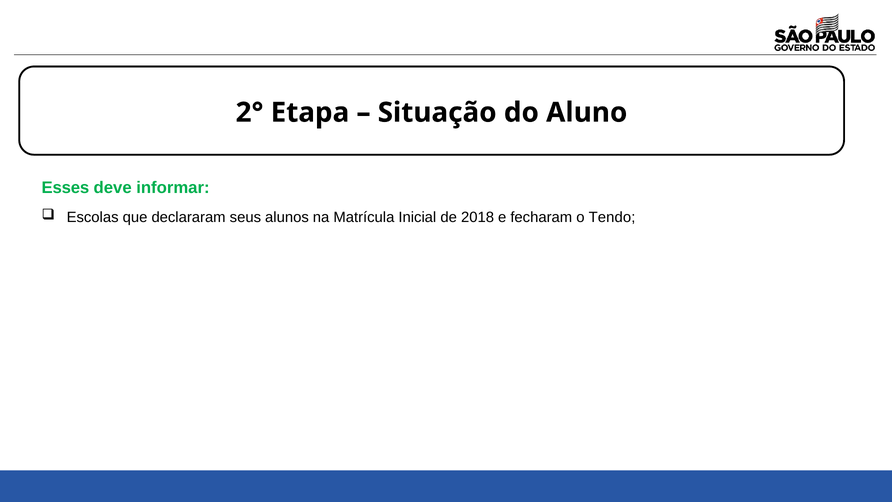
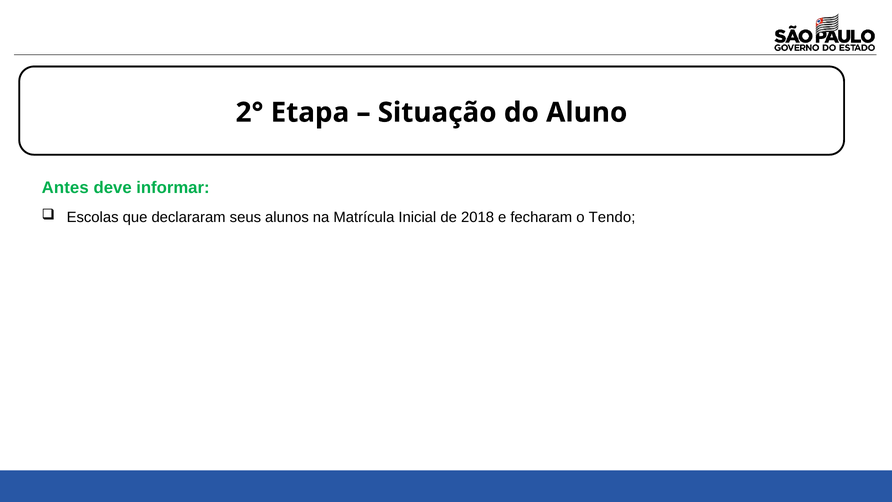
Esses: Esses -> Antes (65, 188)
